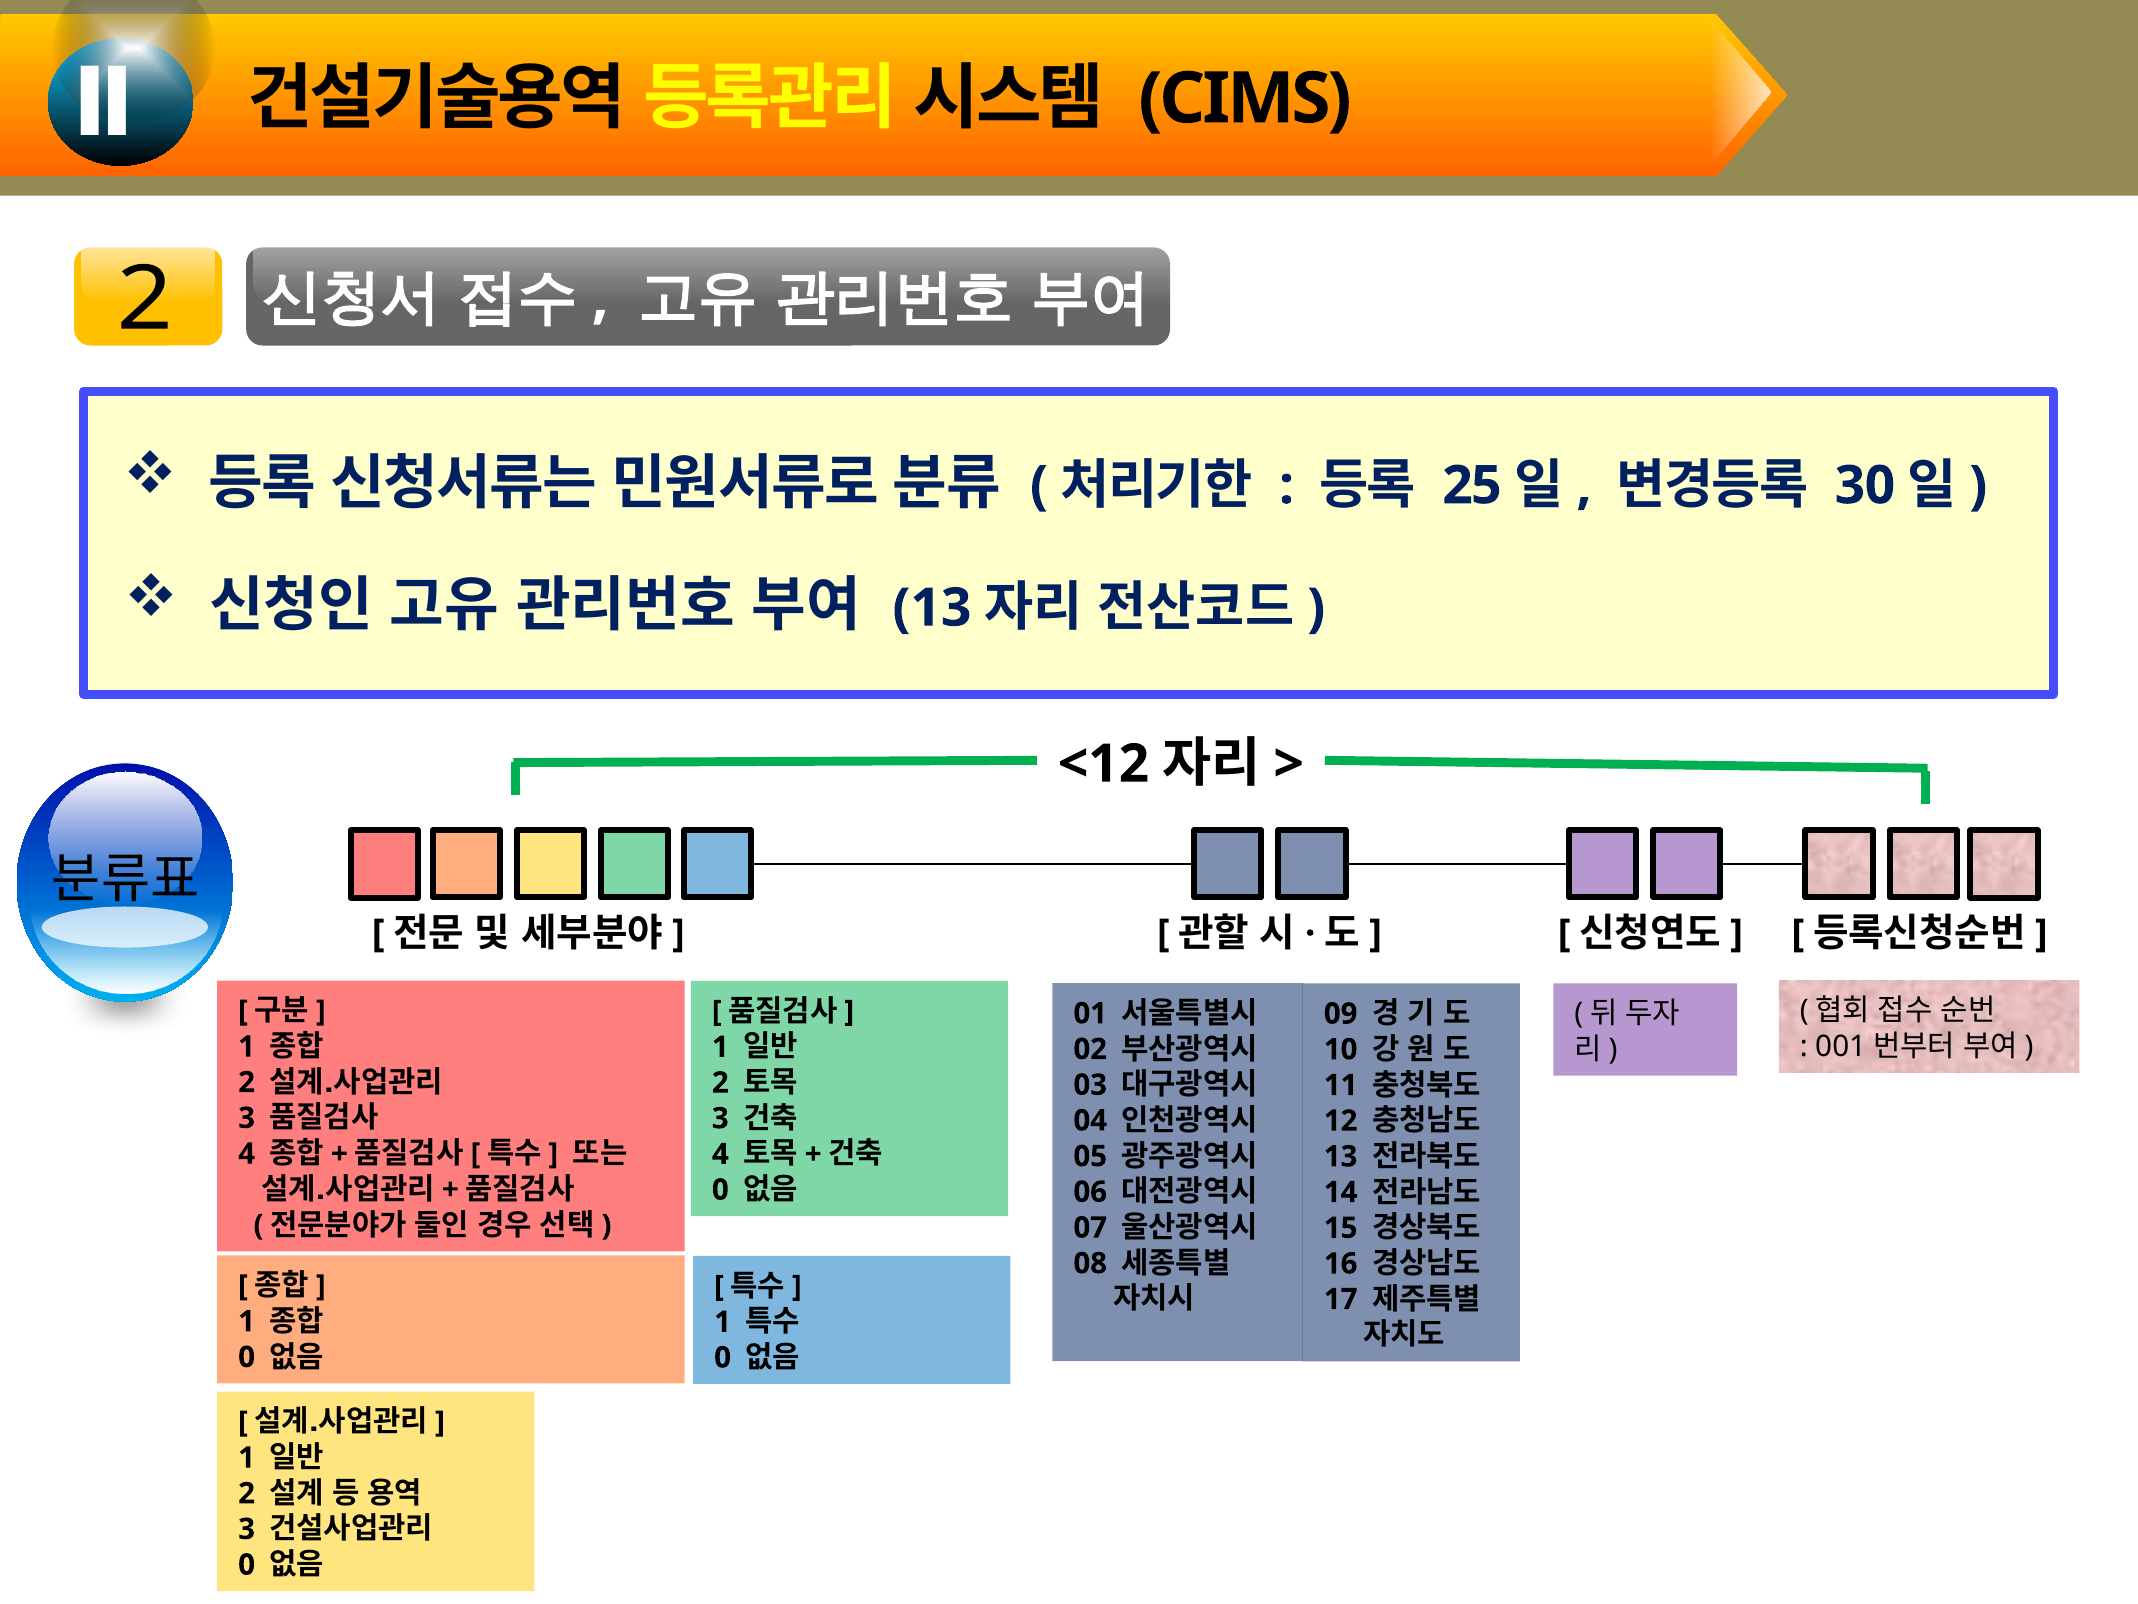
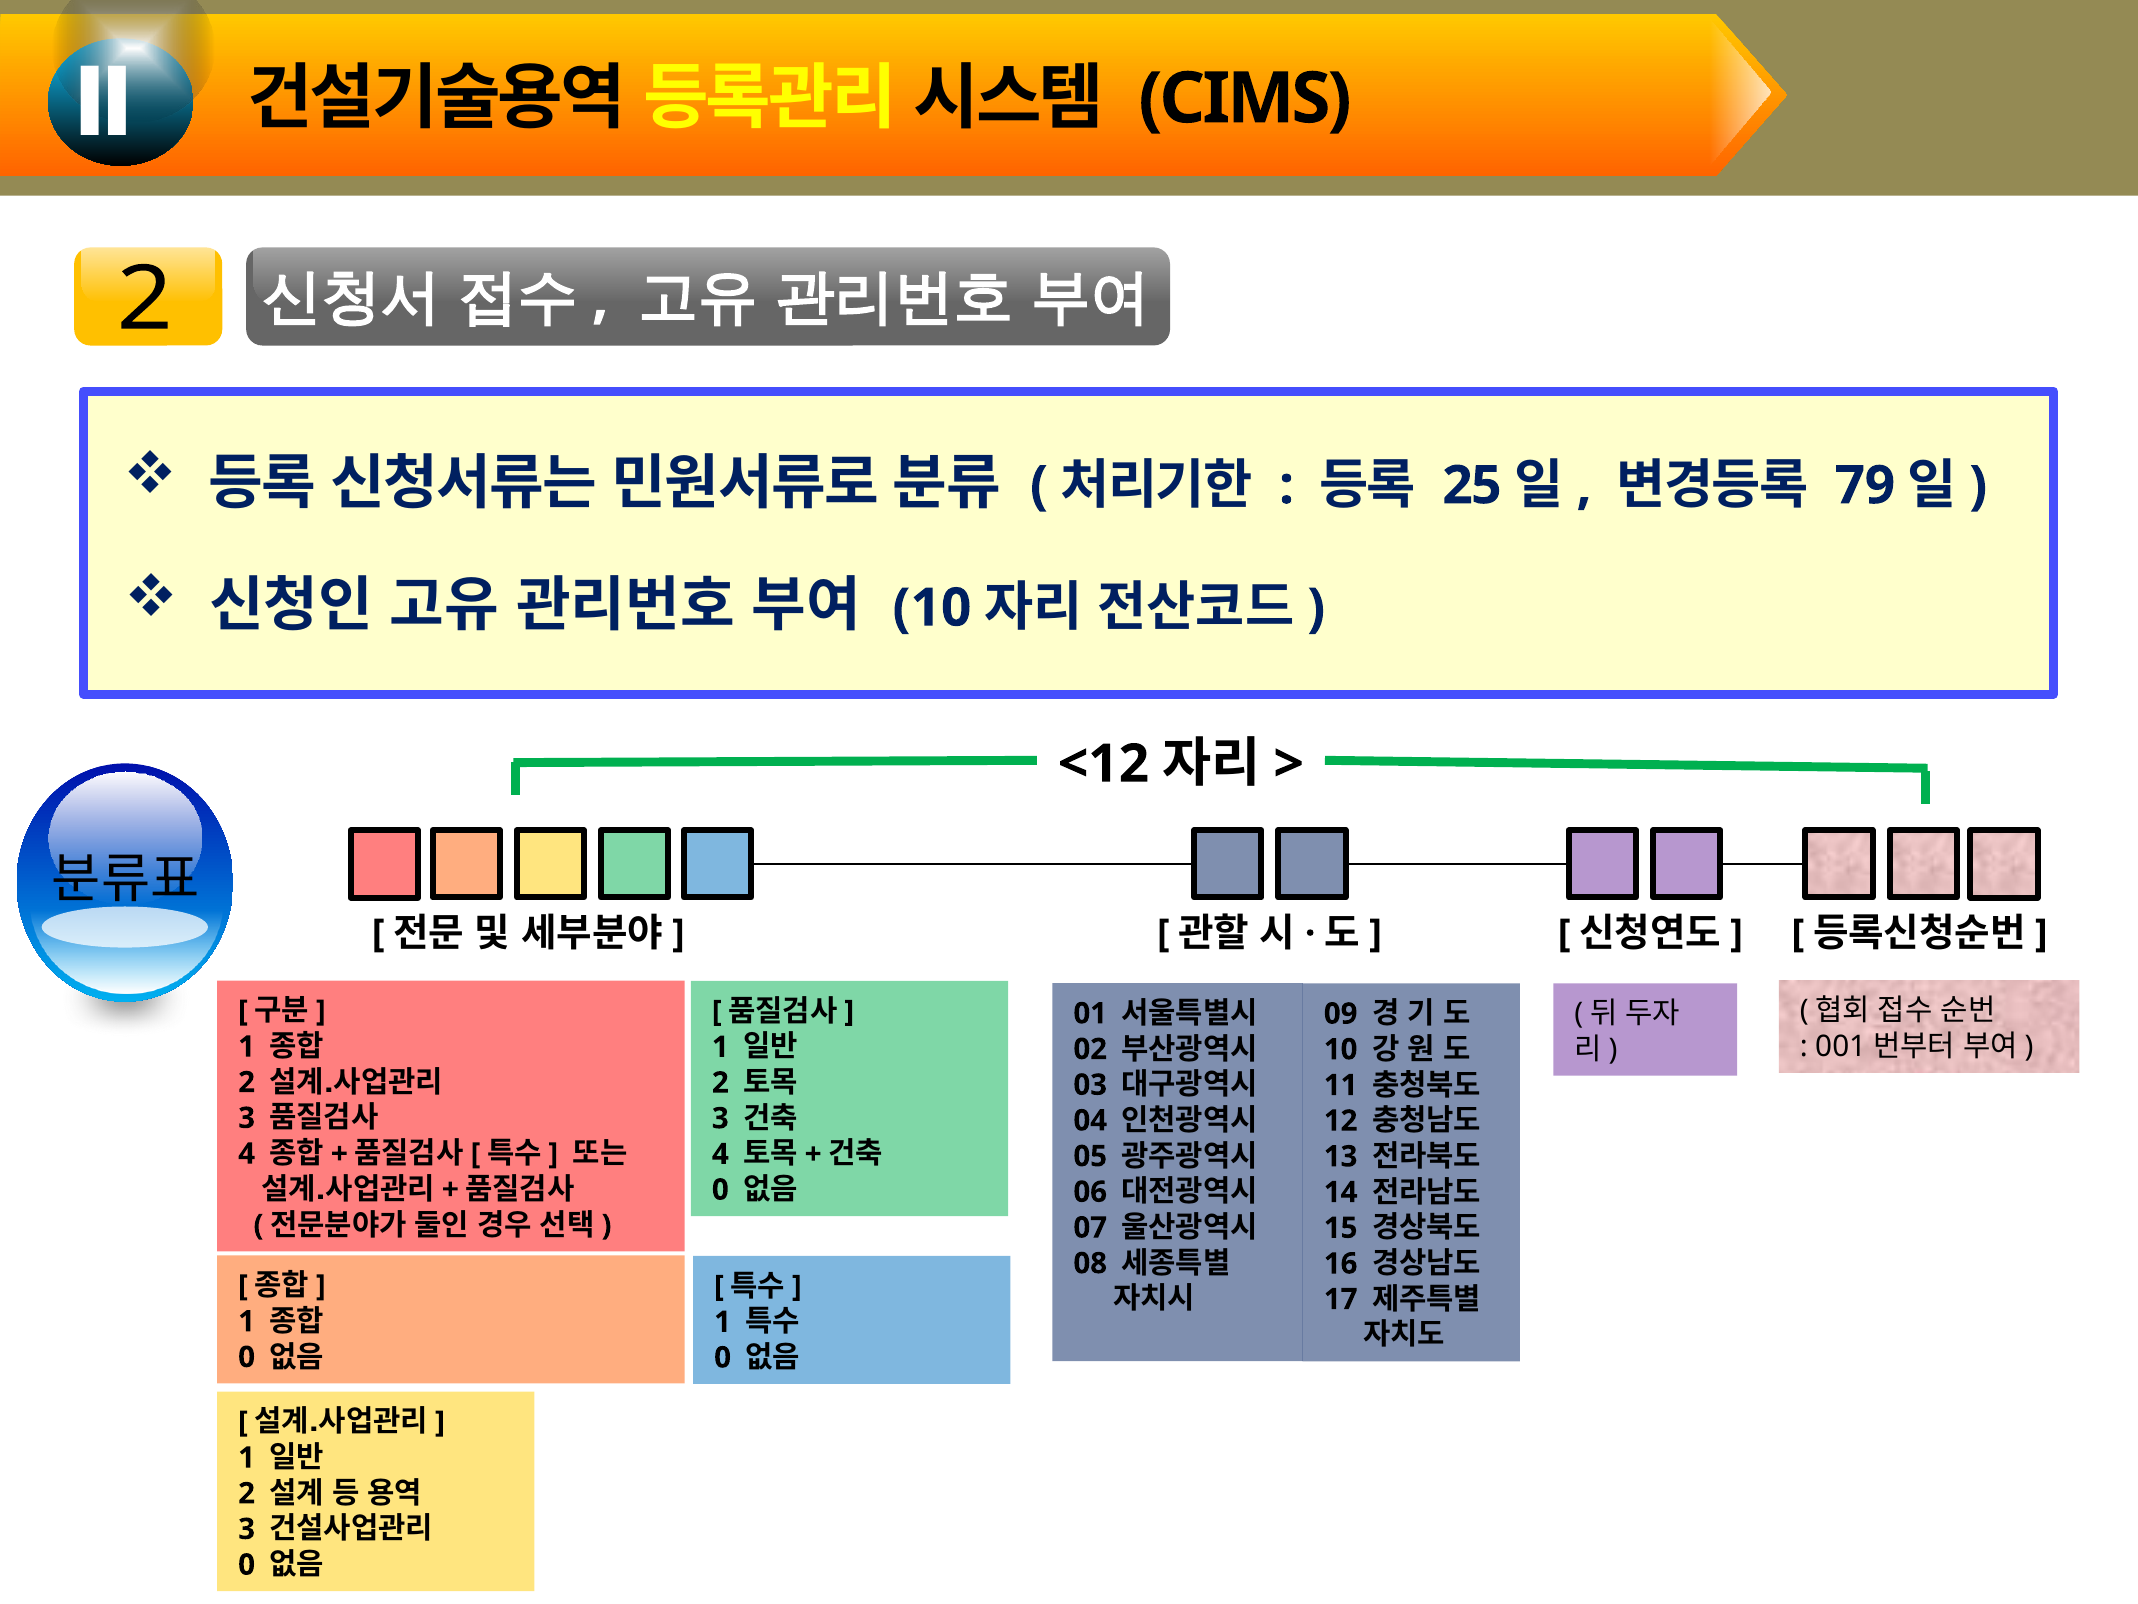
30: 30 -> 79 (1865, 485)
13: 13 -> 10 (932, 608)
